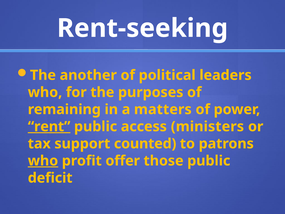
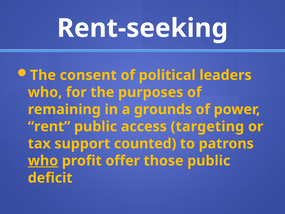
another: another -> consent (88, 75)
matters: matters -> grounds (163, 109)
rent underline: present -> none (49, 126)
ministers: ministers -> targeting (207, 126)
